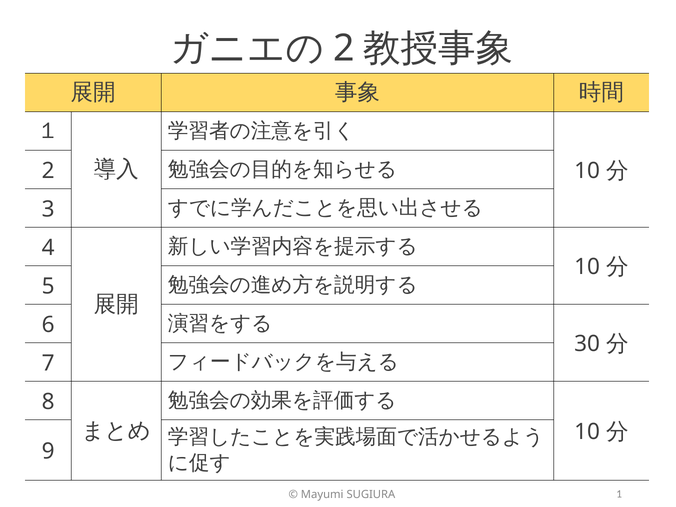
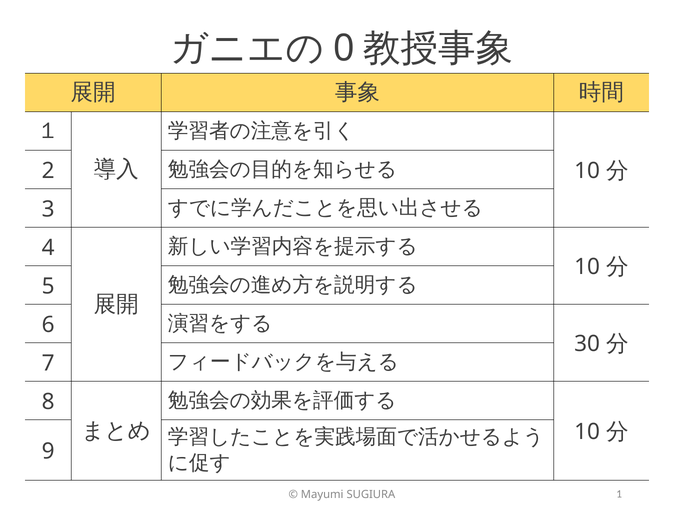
2: 2 -> 0 (344, 48)
